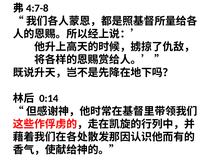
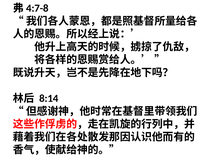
0:14: 0:14 -> 8:14 (49, 98)
